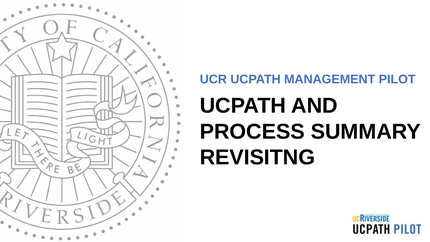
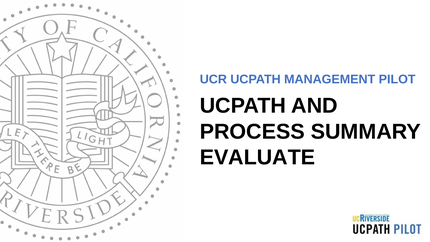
REVISITNG: REVISITNG -> EVALUATE (257, 157)
